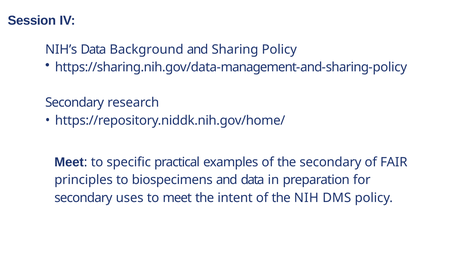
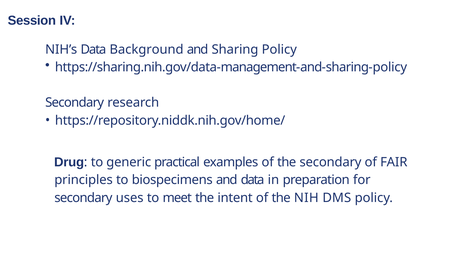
Meet: Meet -> Drug (69, 162)
specific: specific -> generic (129, 162)
